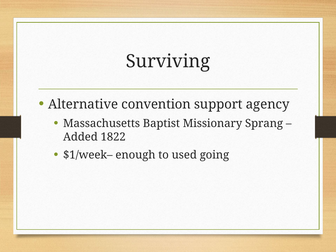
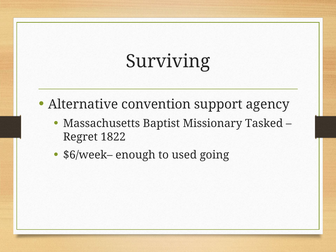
Sprang: Sprang -> Tasked (264, 123)
Added: Added -> Regret (80, 137)
$1/week–: $1/week– -> $6/week– (88, 155)
